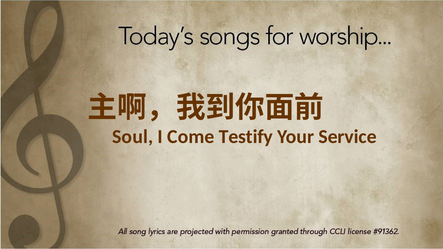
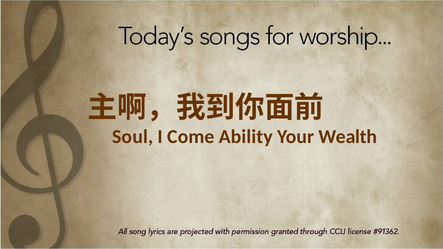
Testify: Testify -> Ability (246, 137)
Service: Service -> Wealth (348, 137)
